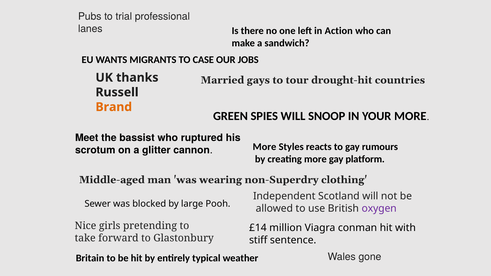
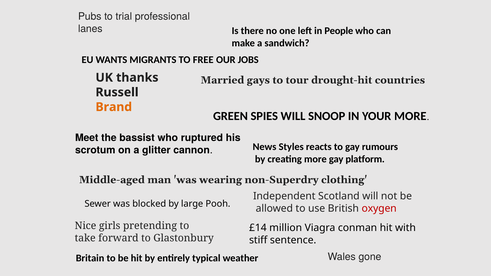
Action: Action -> People (339, 31)
CASE: CASE -> FREE (203, 60)
cannon More: More -> News (265, 147)
oxygen colour: purple -> red (379, 208)
